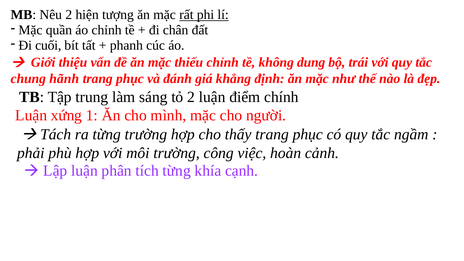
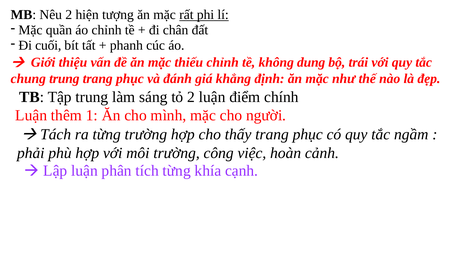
chung hãnh: hãnh -> trung (64, 79)
xứng: xứng -> thêm (66, 115)
